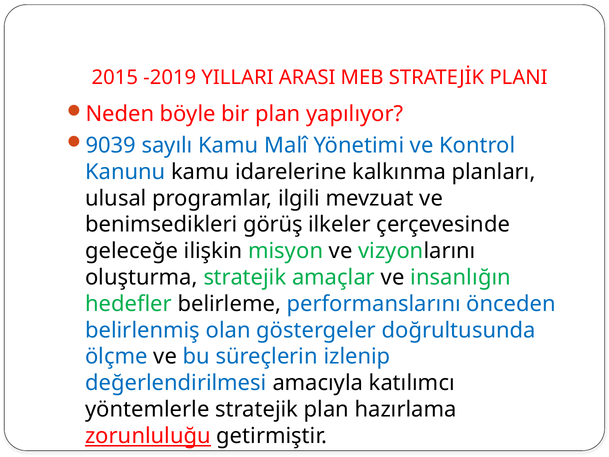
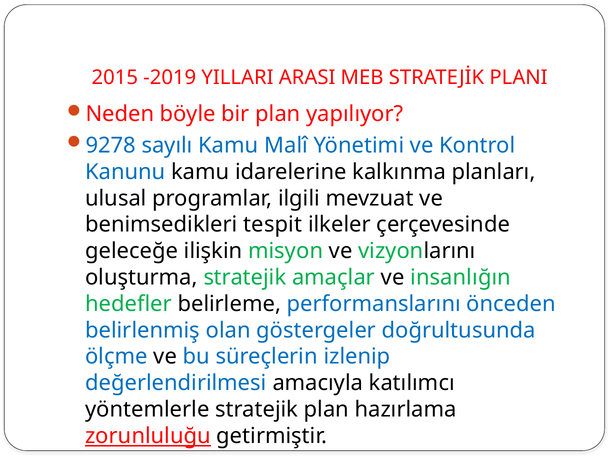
9039: 9039 -> 9278 (111, 145)
görüş: görüş -> tespit (273, 225)
